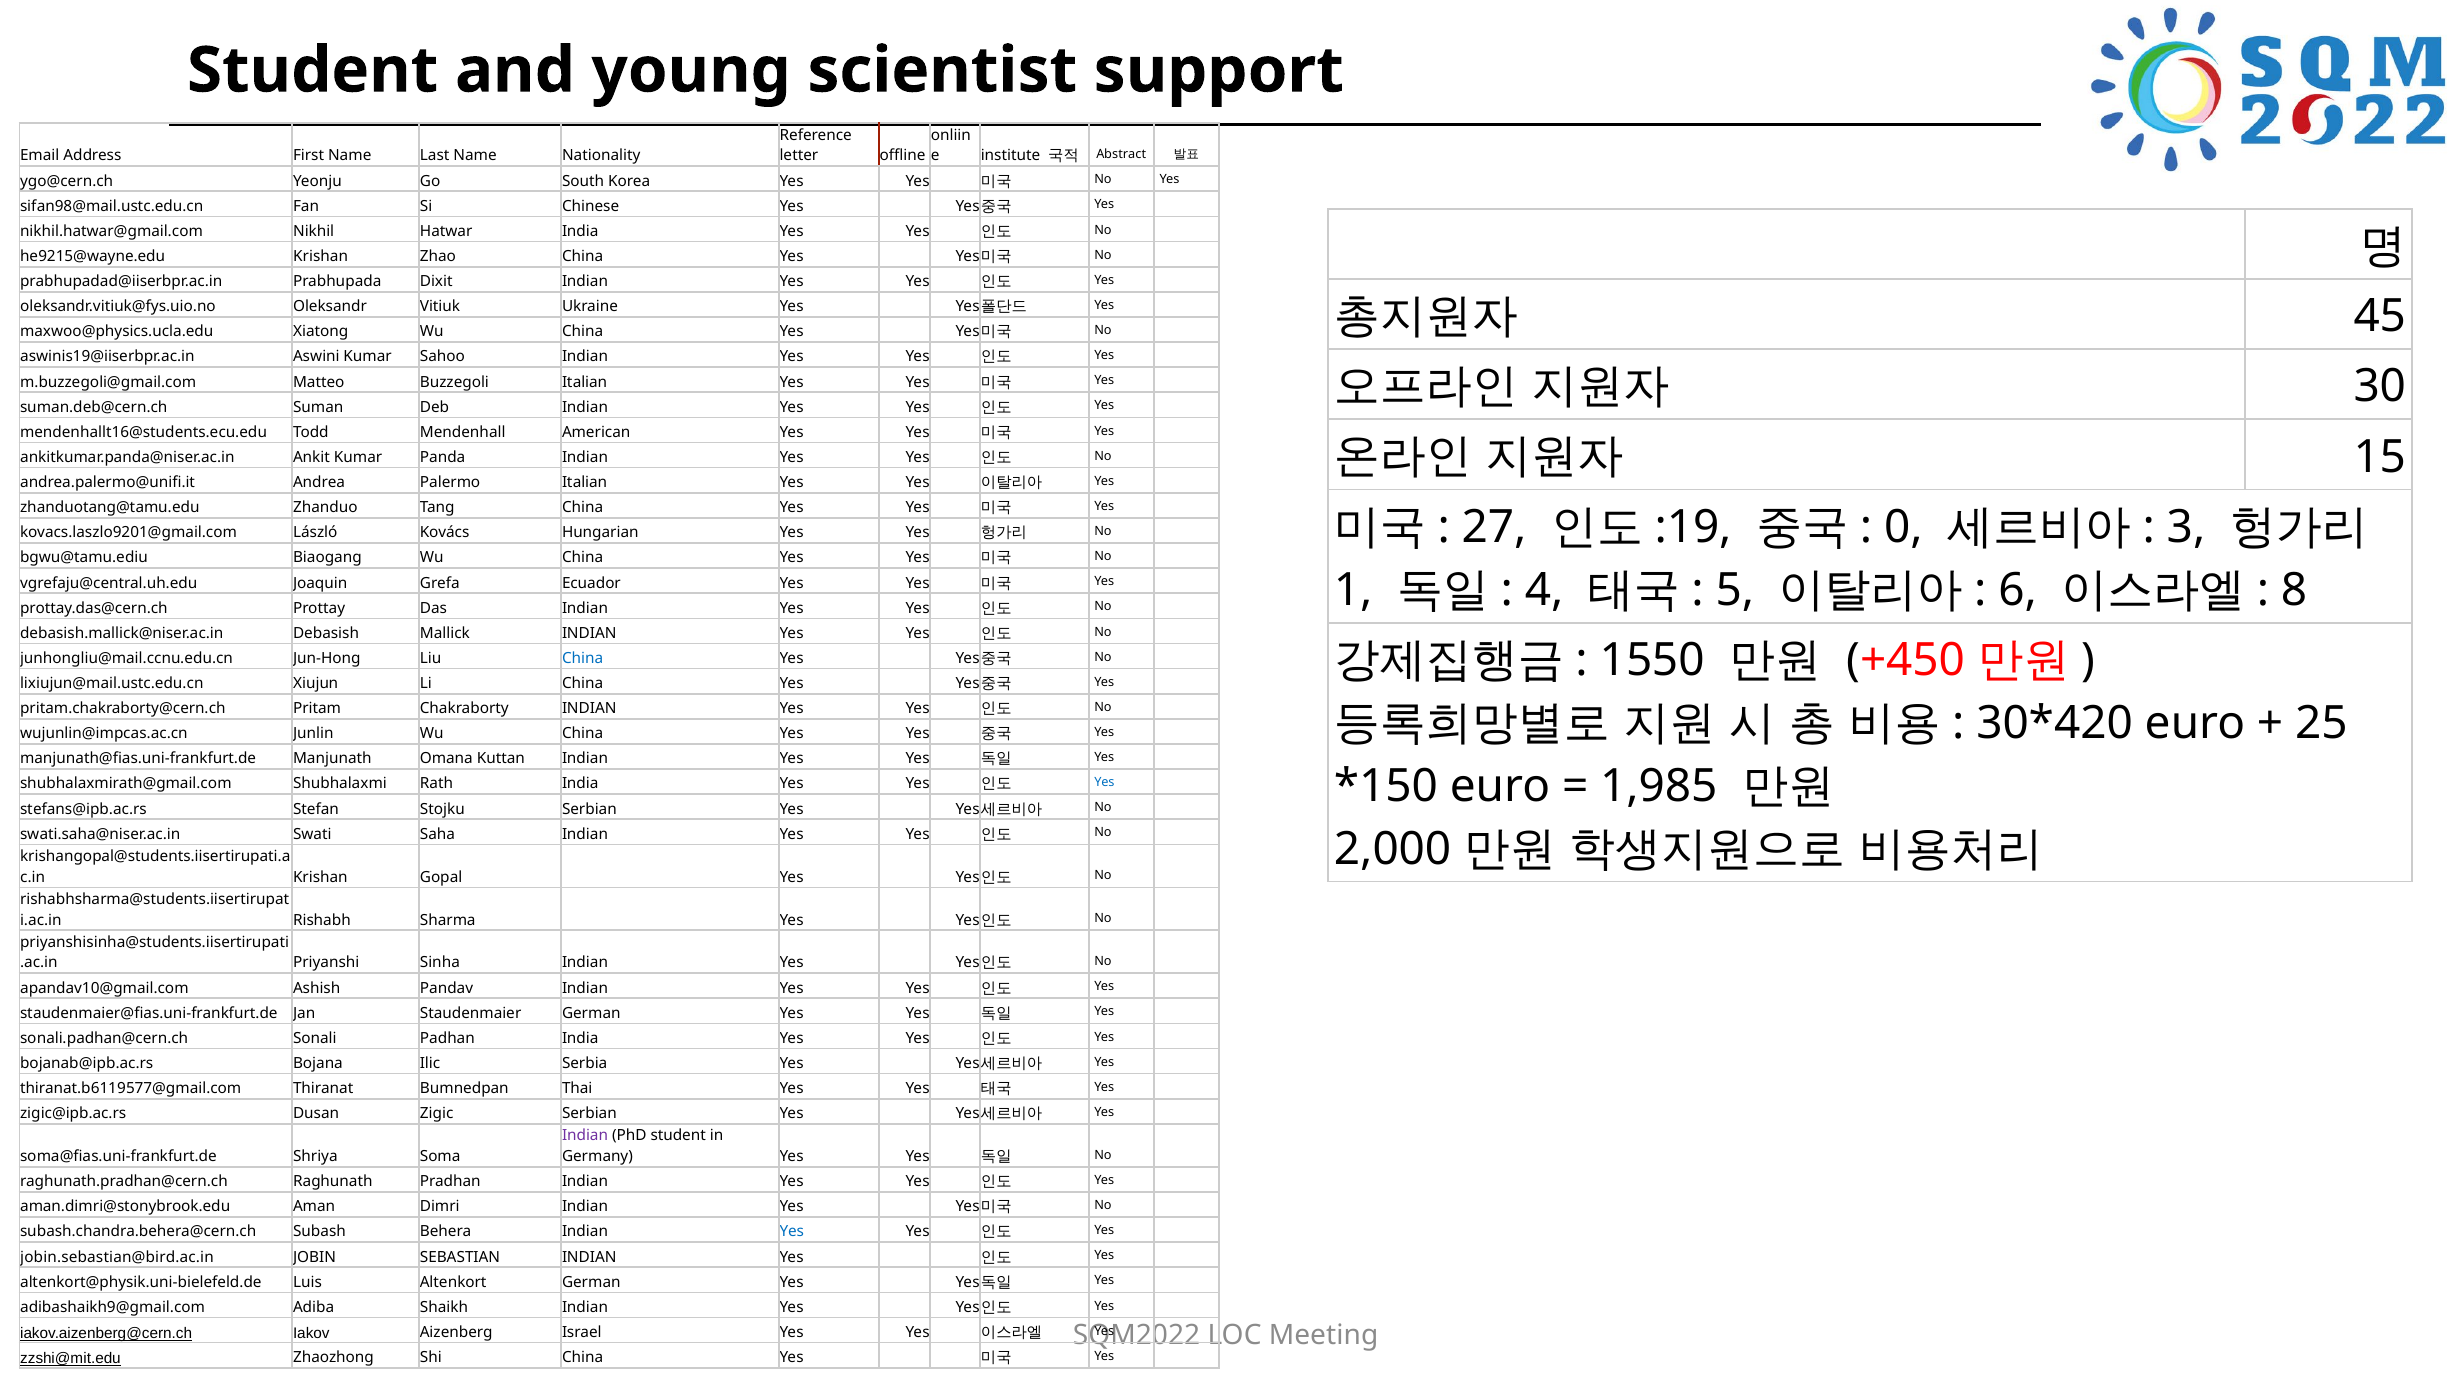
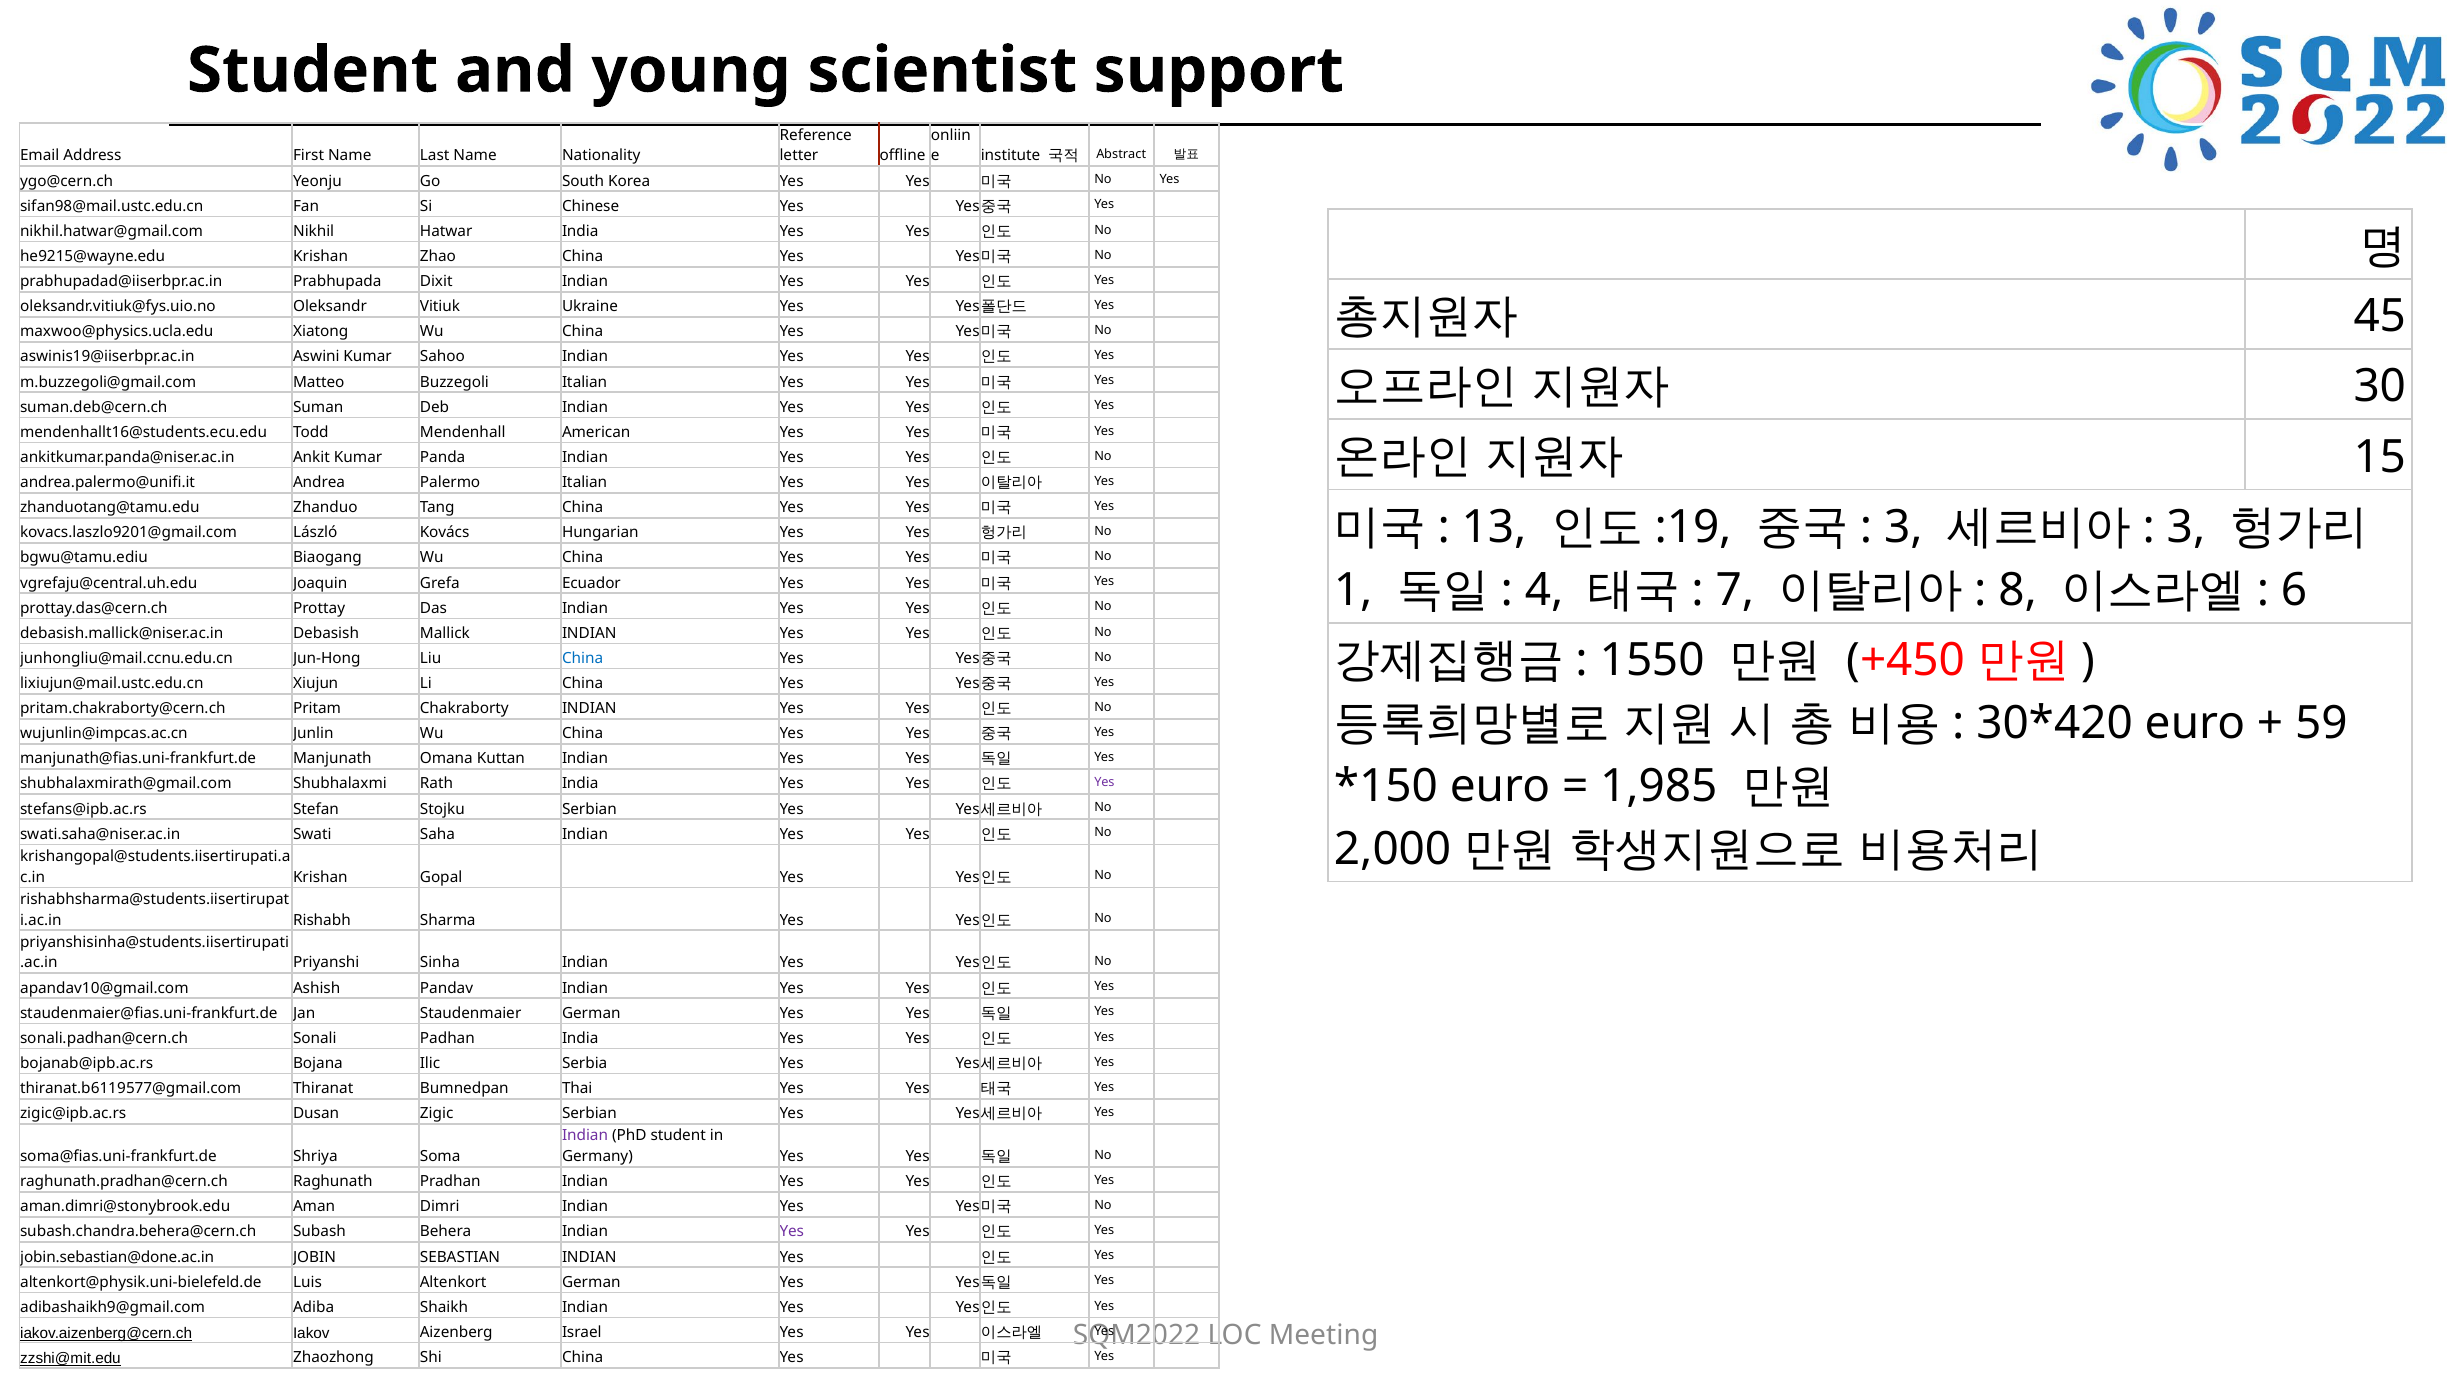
27: 27 -> 13 (1494, 527)
0: 0 -> 3 (1903, 527)
5: 5 -> 7 (1735, 590)
6: 6 -> 8 (2018, 590)
8: 8 -> 6 (2294, 590)
25: 25 -> 59 (2321, 723)
Yes colour: blue -> purple (1104, 783)
Yes colour: blue -> purple (792, 1232)
jobin.sebastian@bird.ac.in: jobin.sebastian@bird.ac.in -> jobin.sebastian@done.ac.in (117, 1257)
